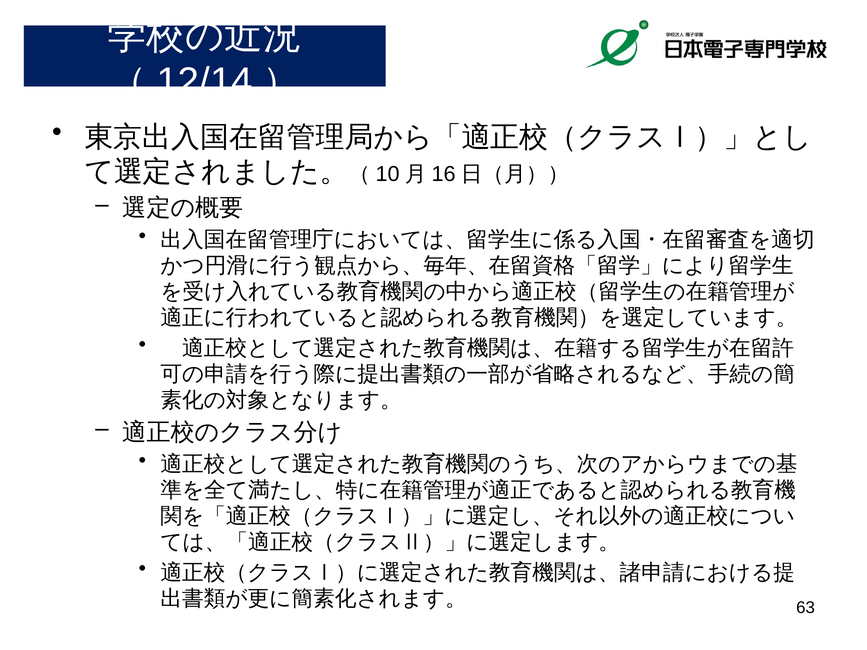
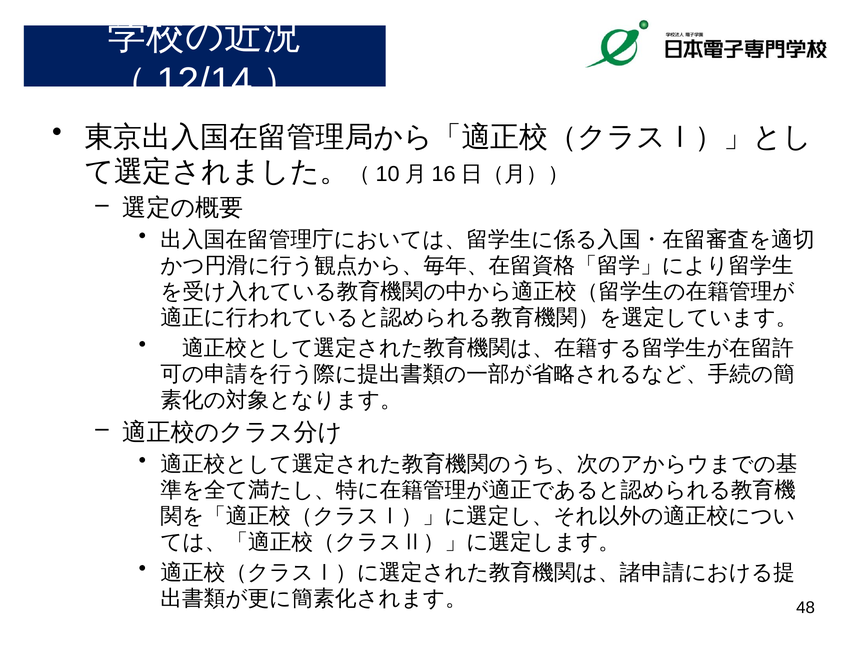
63: 63 -> 48 (806, 608)
